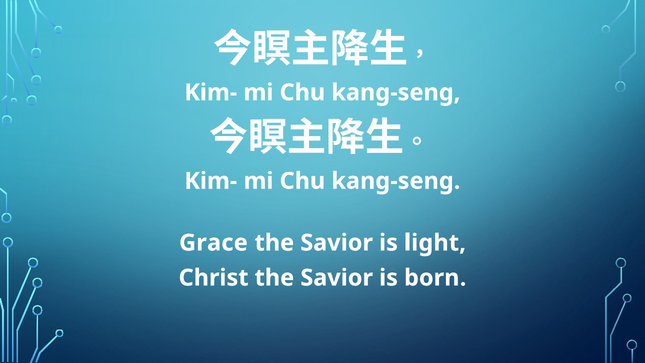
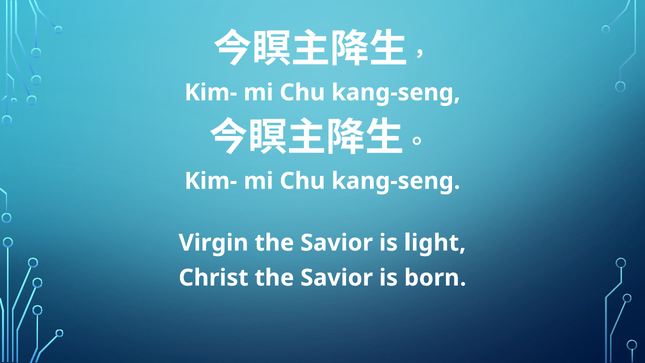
Grace: Grace -> Virgin (214, 243)
